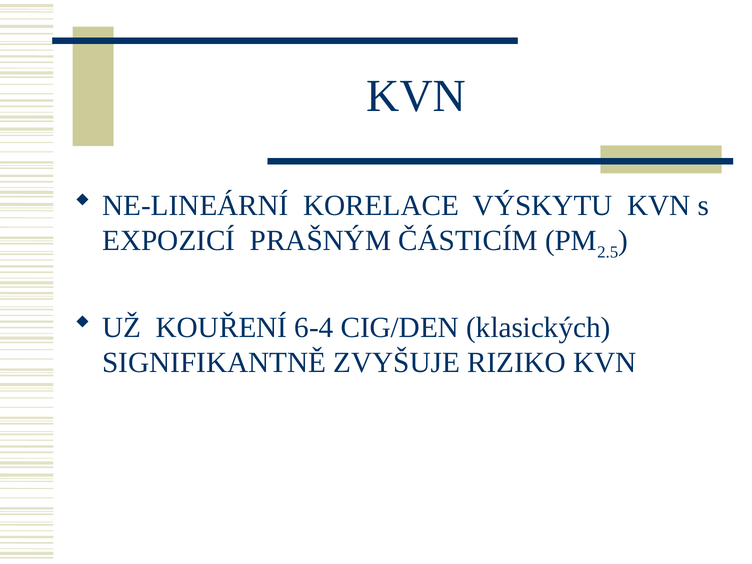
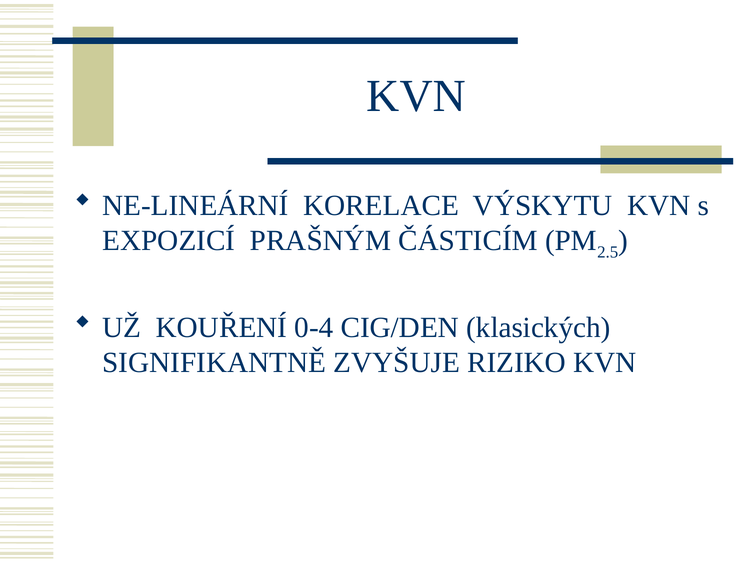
6-4: 6-4 -> 0-4 (314, 327)
